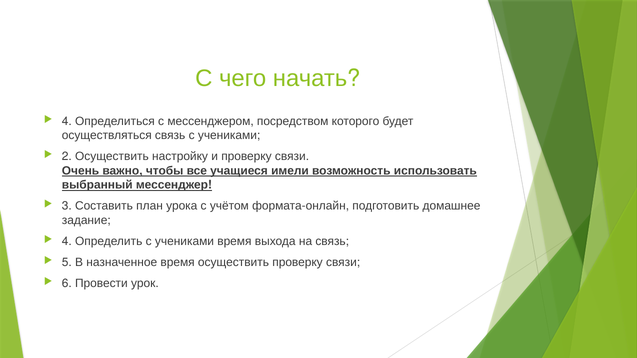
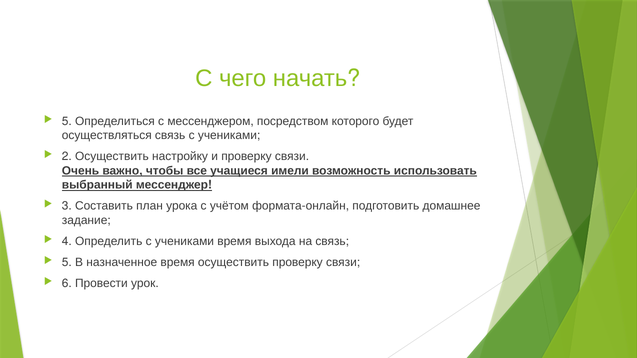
4: 4 -> 5 (67, 121)
